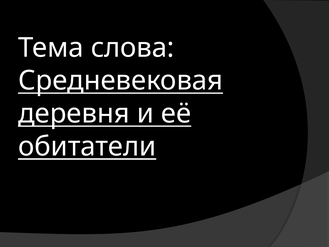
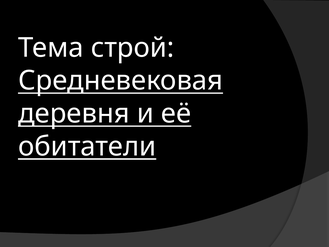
слова: слова -> строй (133, 48)
